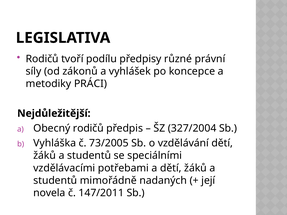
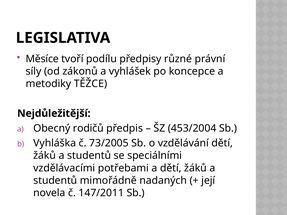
Rodičů: Rodičů -> Měsíce (42, 59)
PRÁCI: PRÁCI -> TĚŽCE (91, 84)
327/2004: 327/2004 -> 453/2004 (192, 128)
